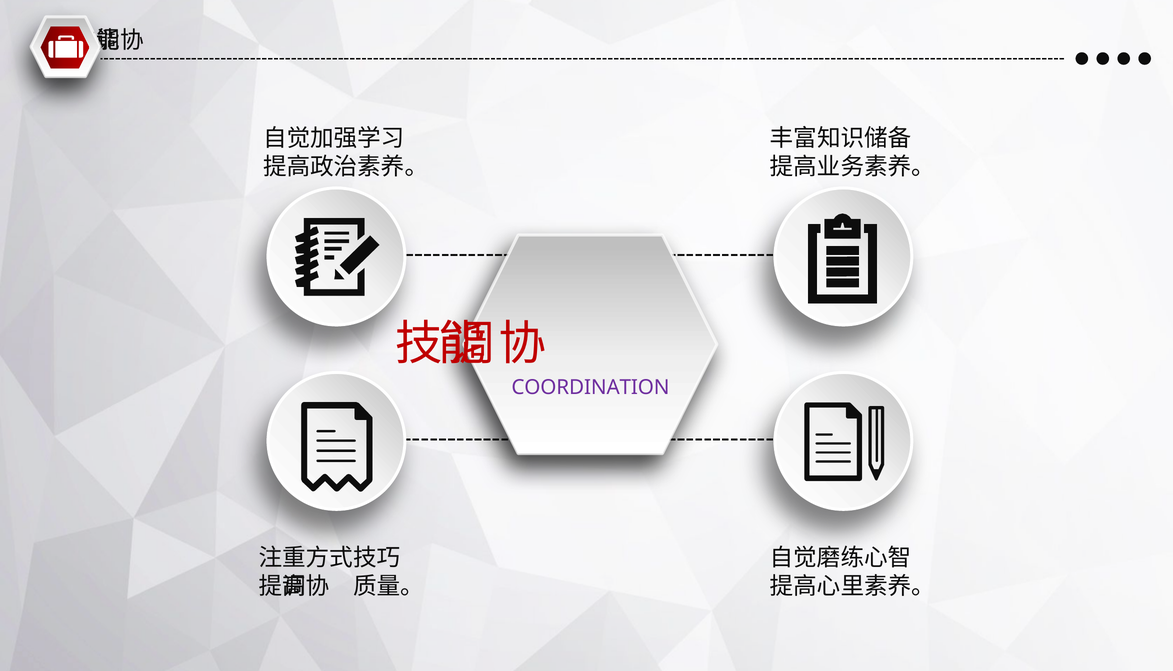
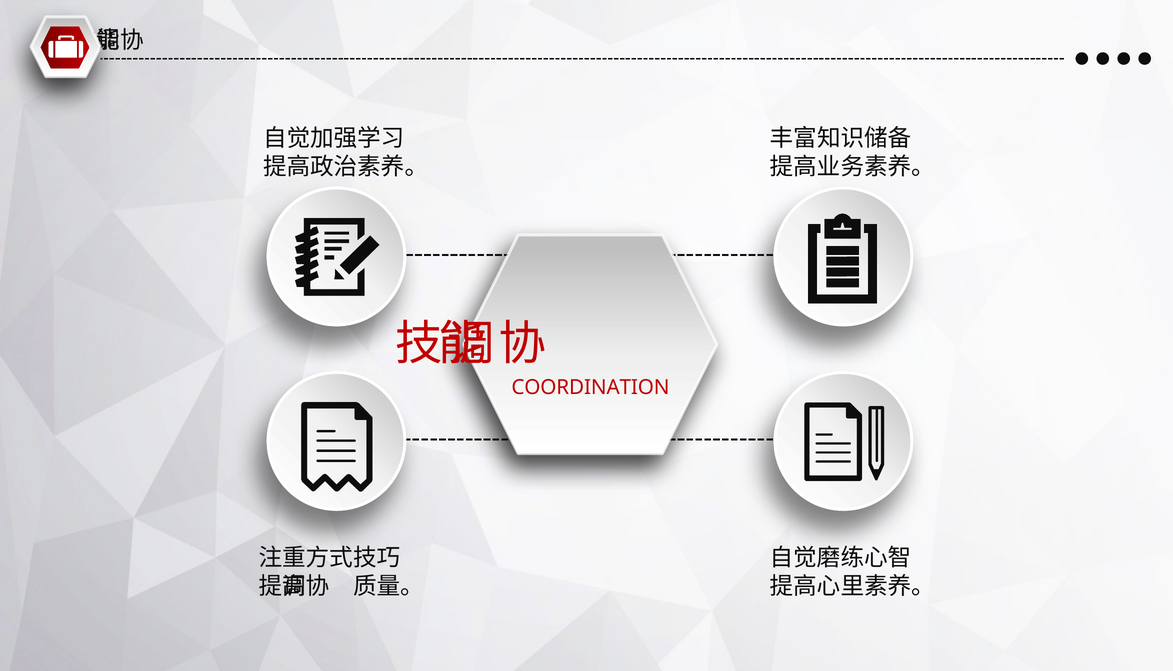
COORDINATION colour: purple -> red (590, 387)
